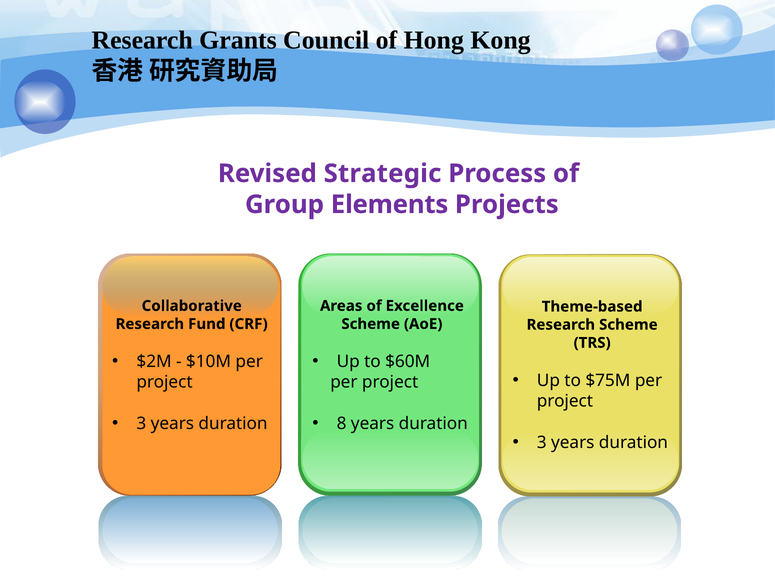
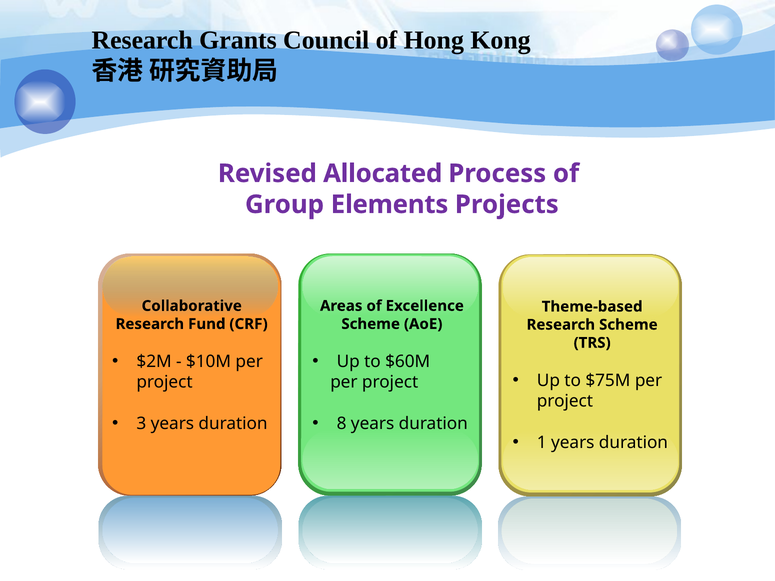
Strategic: Strategic -> Allocated (383, 174)
3: 3 -> 1 (542, 443)
